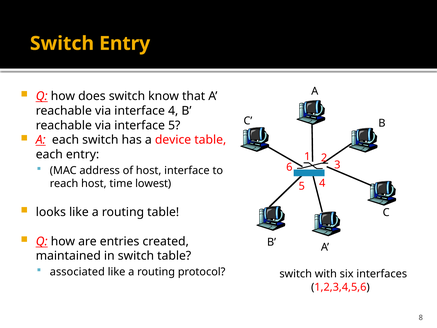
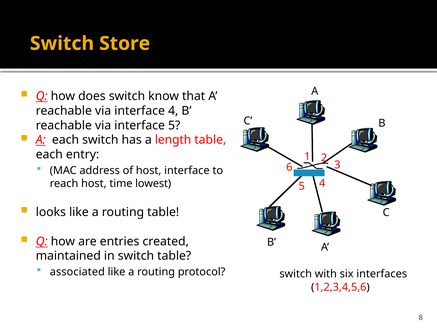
Switch Entry: Entry -> Store (125, 43)
device: device -> length (173, 140)
